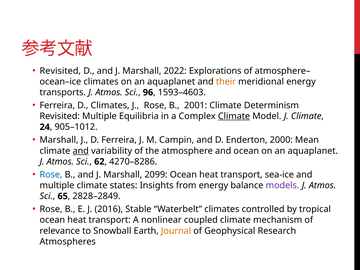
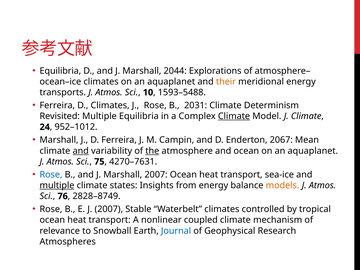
Revisited: Revisited -> Equilibria (60, 71)
2022: 2022 -> 2044 (175, 71)
96: 96 -> 10 (148, 92)
1593–4603: 1593–4603 -> 1593–5488 (182, 92)
2001: 2001 -> 2031 (196, 105)
905–1012: 905–1012 -> 952–1012 (76, 127)
2000: 2000 -> 2067 (281, 140)
the underline: none -> present (152, 151)
62: 62 -> 75 (99, 162)
4270–8286: 4270–8286 -> 4270–7631 (133, 162)
Marshall 2099: 2099 -> 2007 (156, 175)
multiple underline: none -> present (57, 185)
models colour: purple -> orange (282, 185)
65: 65 -> 76 (63, 196)
2828–2849: 2828–2849 -> 2828–8749 (97, 196)
J 2016: 2016 -> 2007 (109, 209)
Journal colour: orange -> blue (176, 231)
